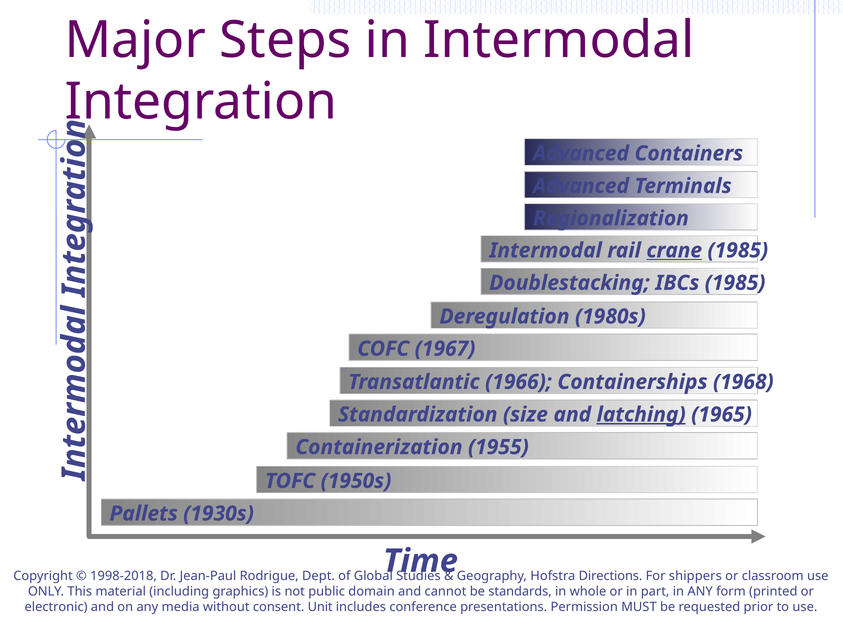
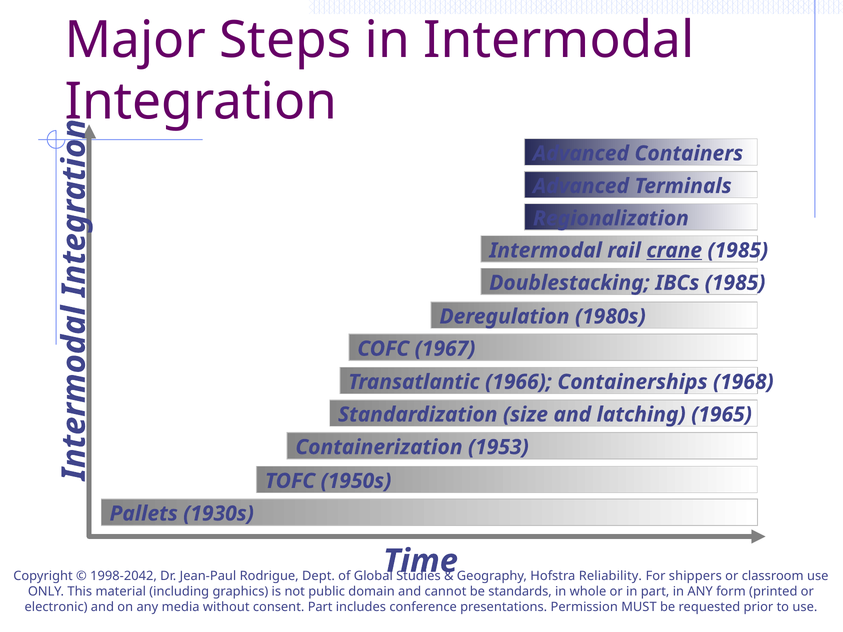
latching underline: present -> none (641, 415)
1955: 1955 -> 1953 (498, 447)
1998-2018: 1998-2018 -> 1998-2042 (124, 576)
Directions: Directions -> Reliability (610, 576)
consent Unit: Unit -> Part (320, 607)
